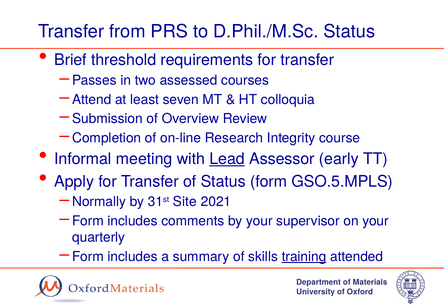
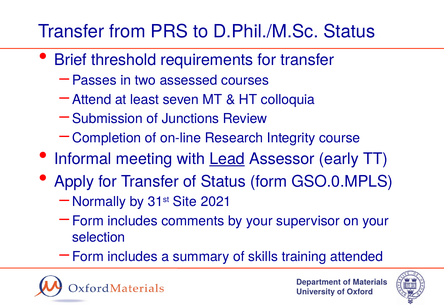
Overview: Overview -> Junctions (190, 118)
GSO.5.MPLS: GSO.5.MPLS -> GSO.0.MPLS (342, 181)
quarterly: quarterly -> selection (99, 237)
training underline: present -> none (304, 256)
